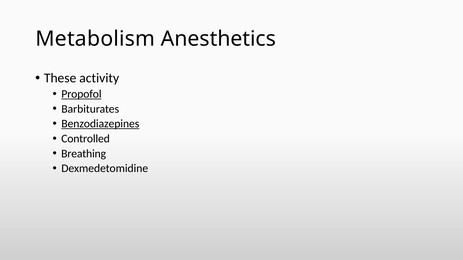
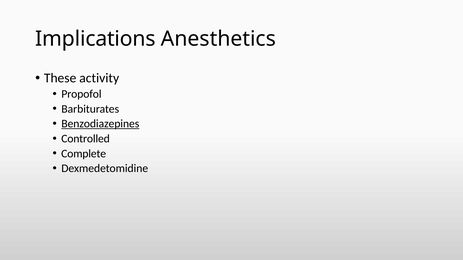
Metabolism: Metabolism -> Implications (95, 39)
Propofol underline: present -> none (81, 94)
Breathing: Breathing -> Complete (84, 154)
